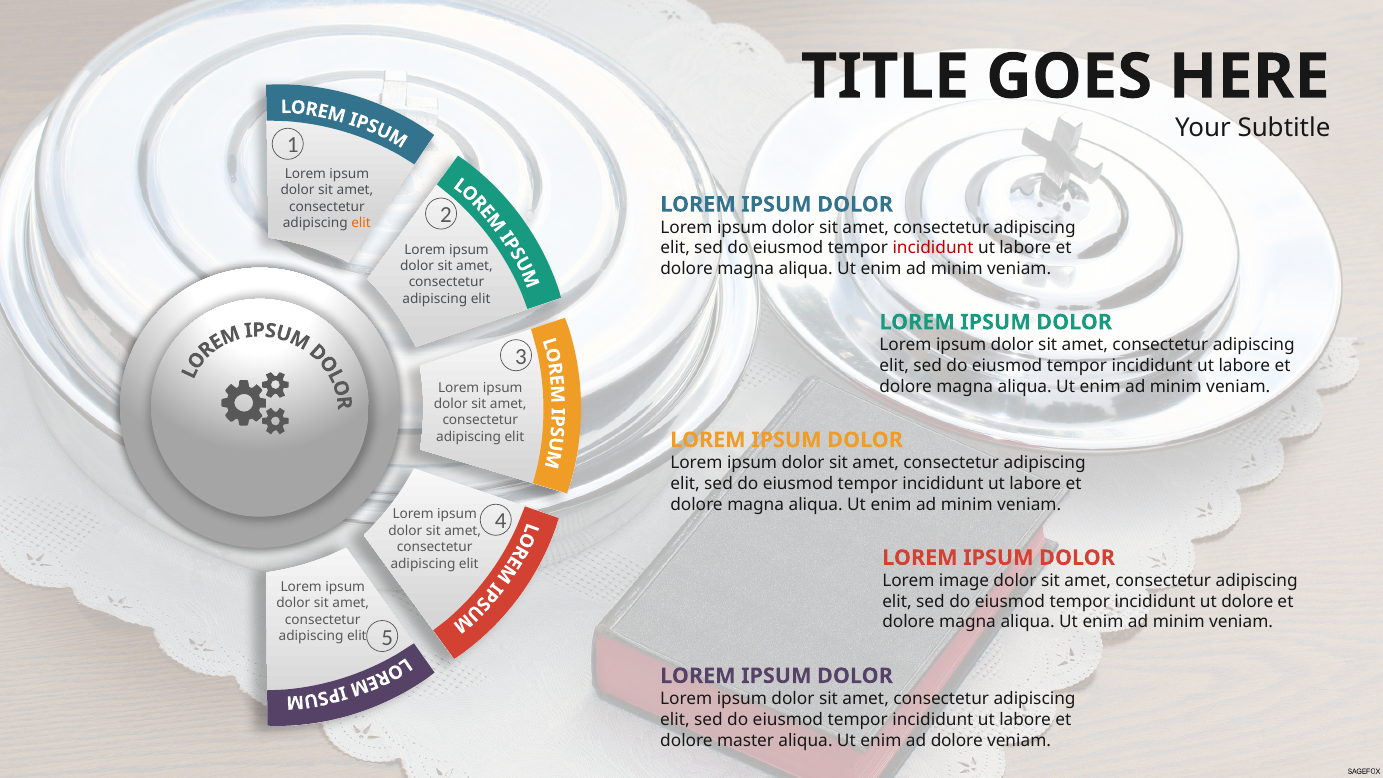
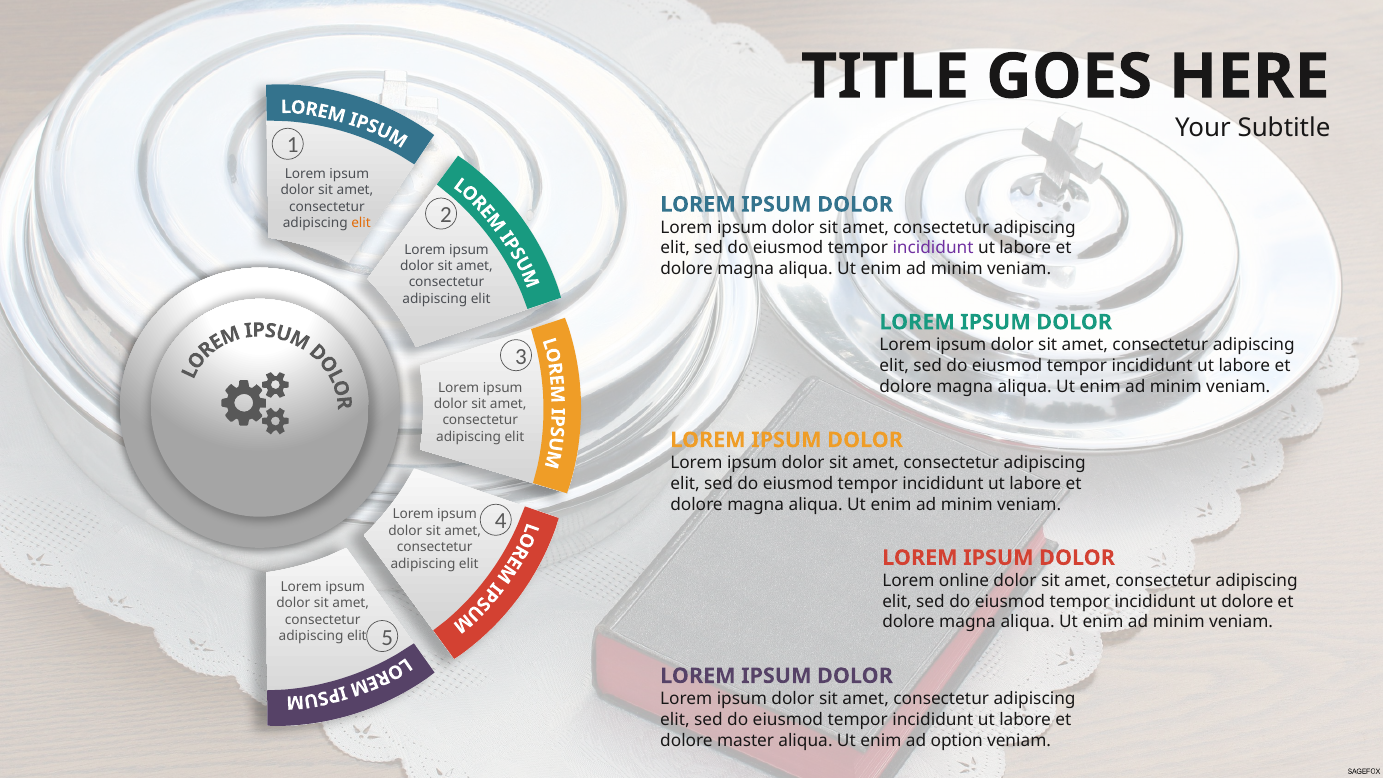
incididunt colour: red -> purple (933, 248)
image: image -> online (964, 581)
ad dolore: dolore -> option (957, 740)
